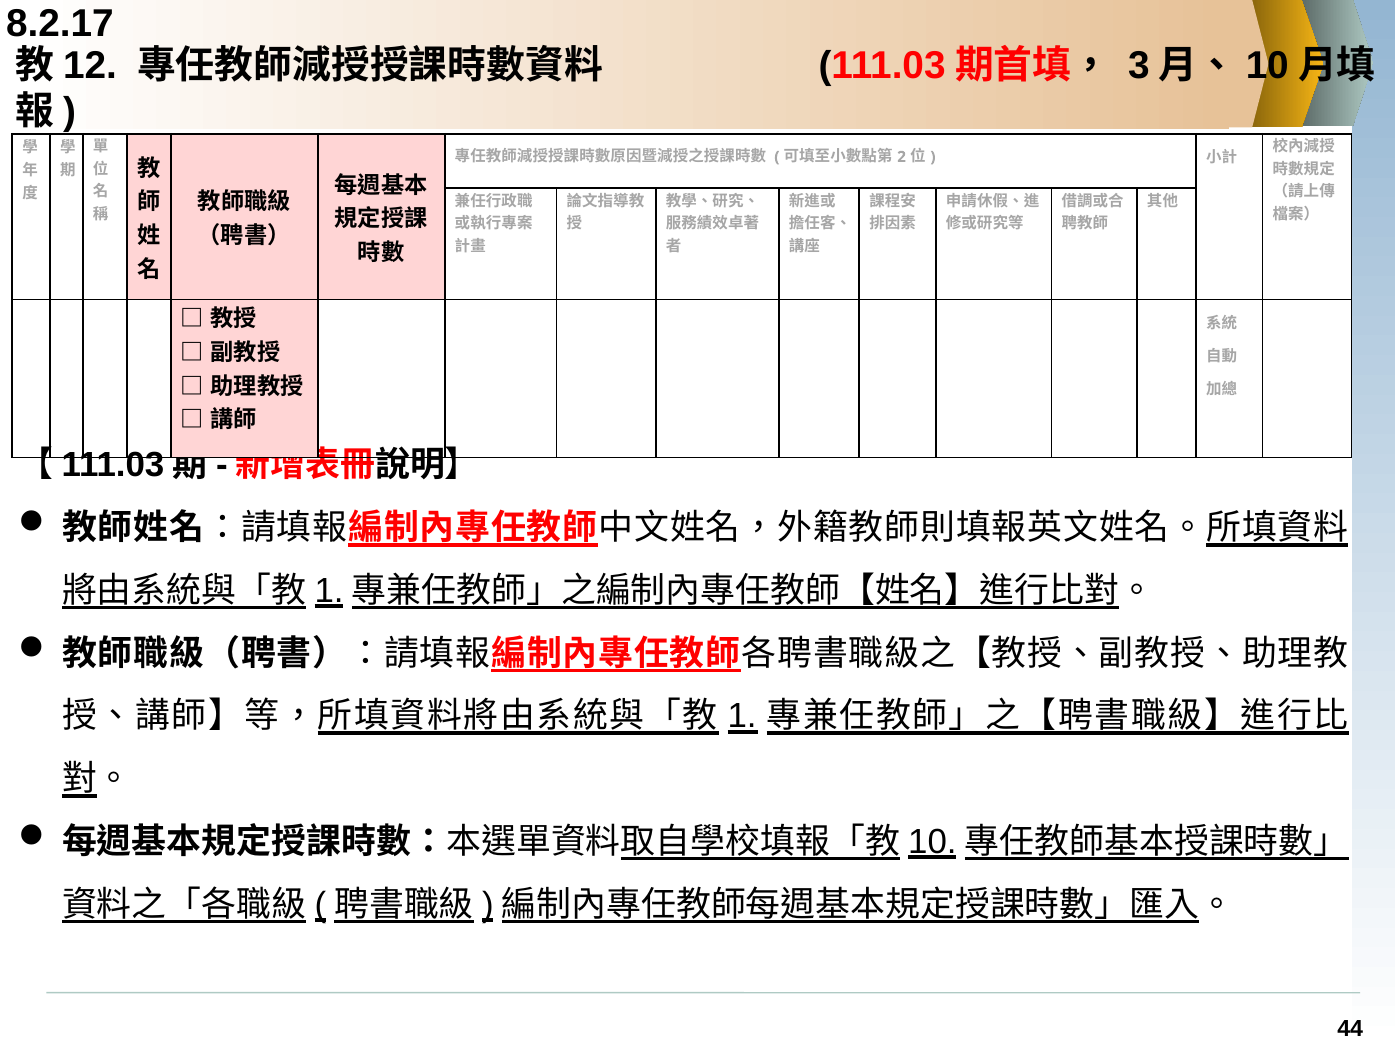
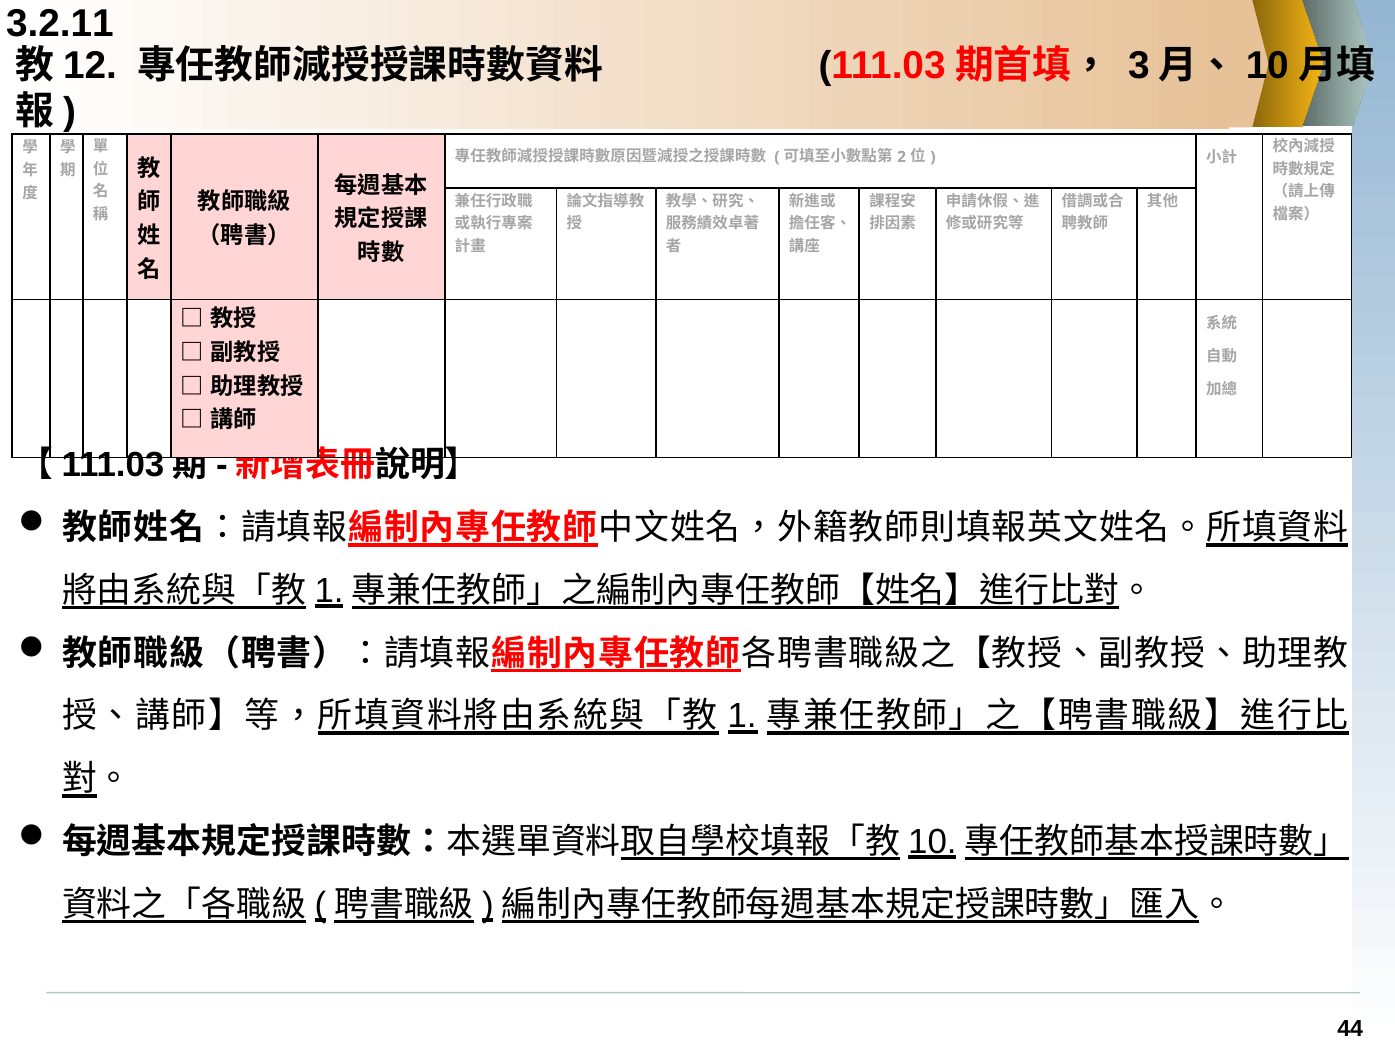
8.2.17: 8.2.17 -> 3.2.11 (60, 24)
